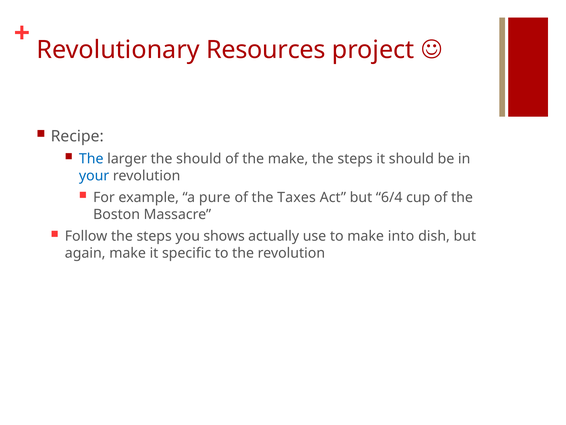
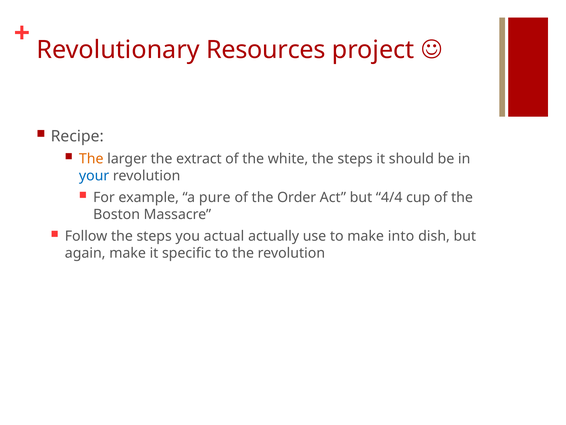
The colour: blue -> orange (91, 159)
the should: should -> extract (199, 159)
the make: make -> white (288, 159)
Taxes: Taxes -> Order (297, 197)
6/4: 6/4 -> 4/4 (389, 197)
shows: shows -> actual (224, 236)
